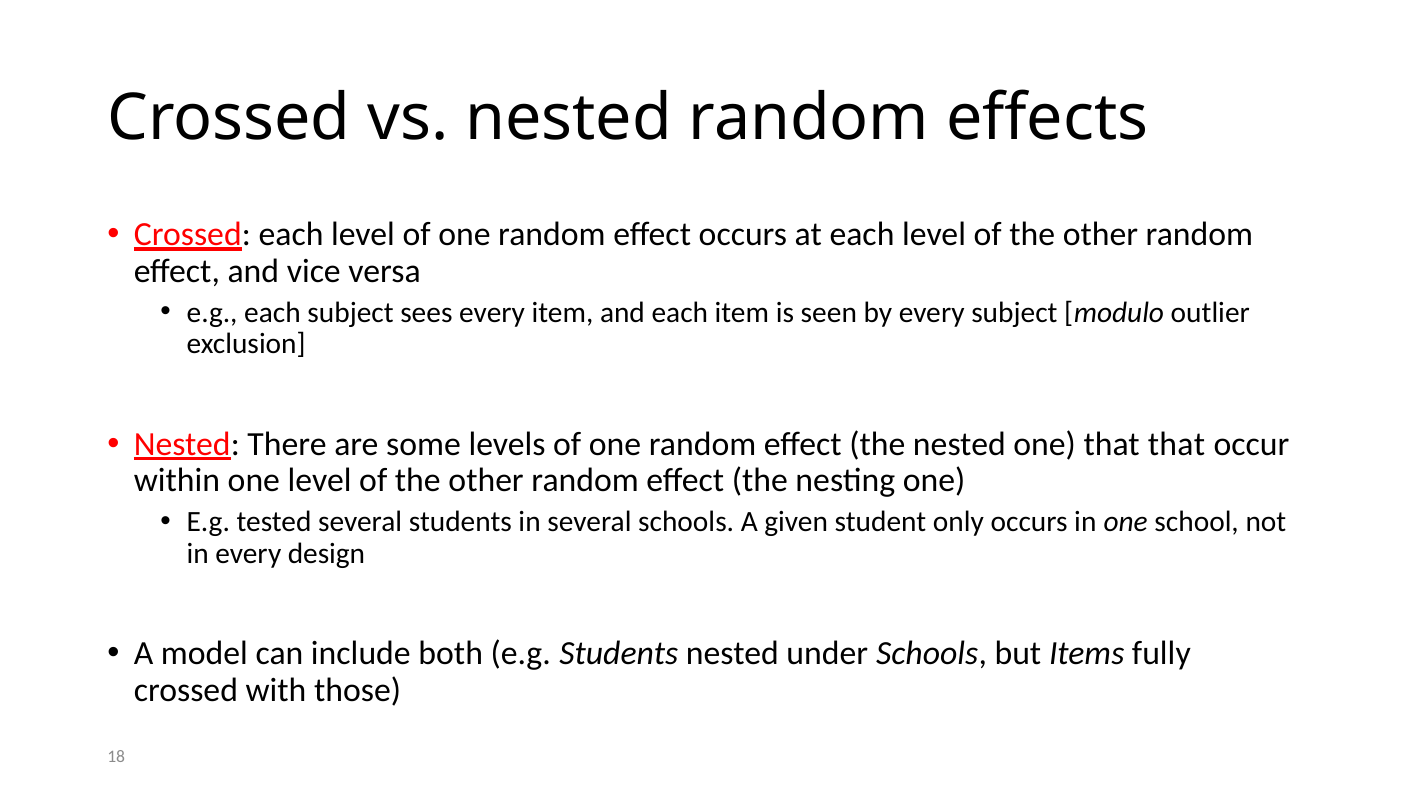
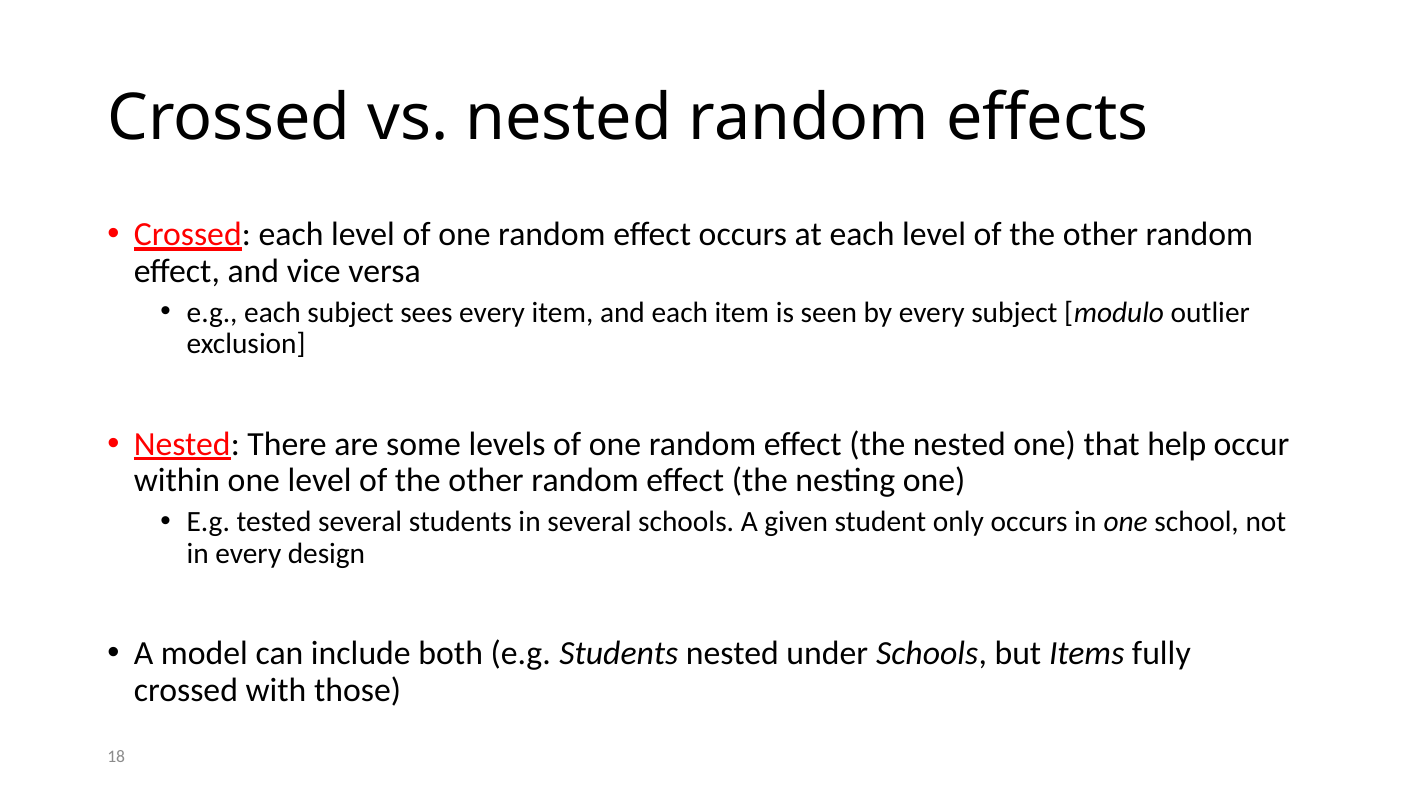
that that: that -> help (1177, 444)
